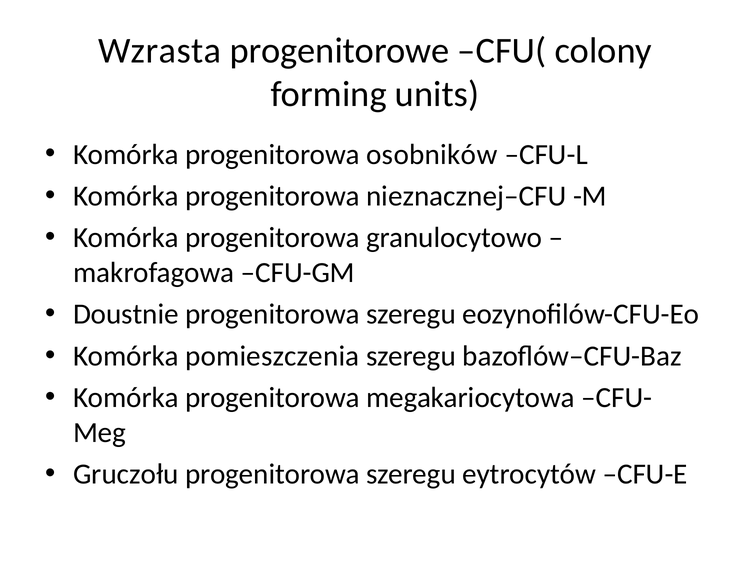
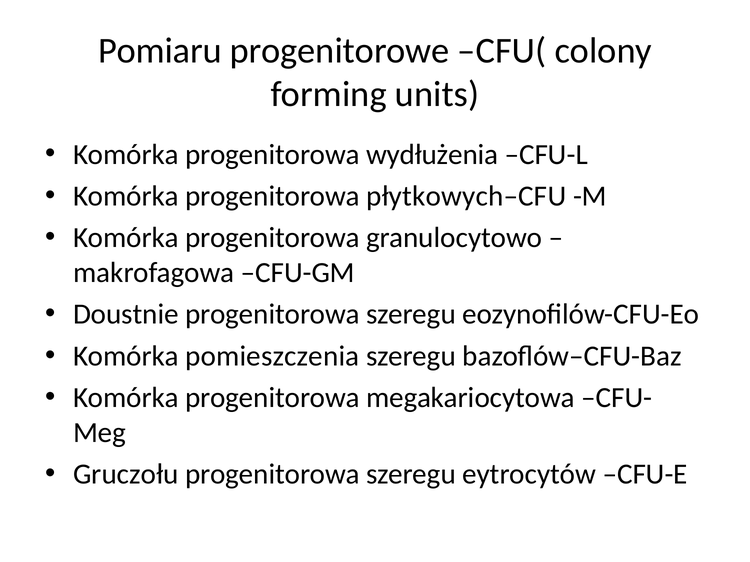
Wzrasta: Wzrasta -> Pomiaru (160, 51)
osobników: osobników -> wydłużenia (432, 155)
nieznacznej–CFU: nieznacznej–CFU -> płytkowych–CFU (466, 196)
